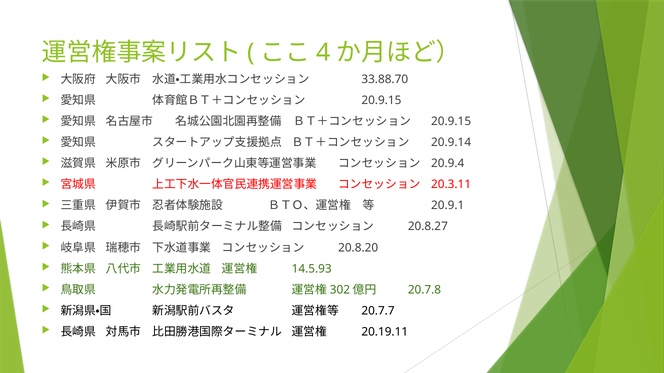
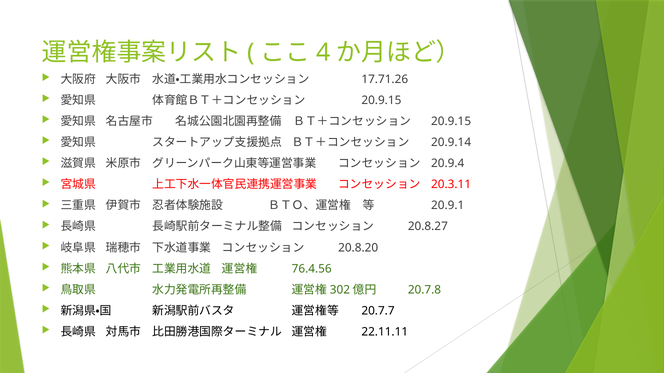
33.88.70: 33.88.70 -> 17.71.26 (385, 80)
14.5.93: 14.5.93 -> 76.4.56 (312, 269)
20.19.11: 20.19.11 -> 22.11.11 (385, 332)
